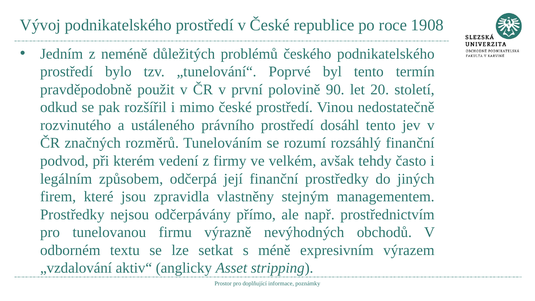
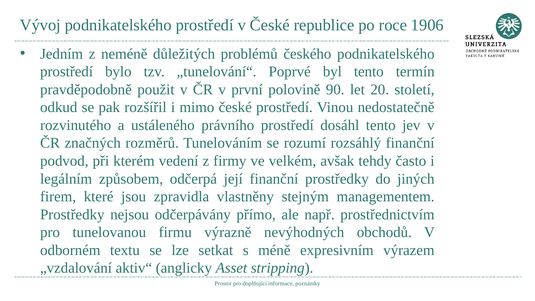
1908: 1908 -> 1906 (427, 25)
